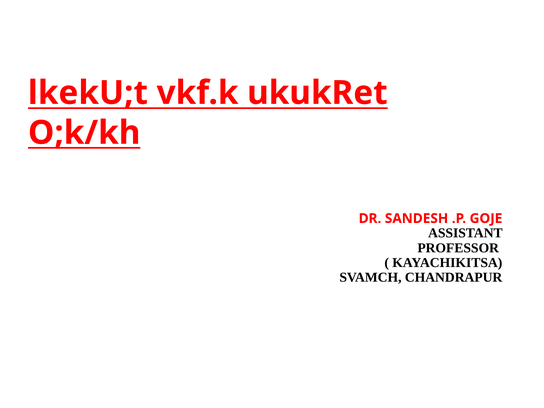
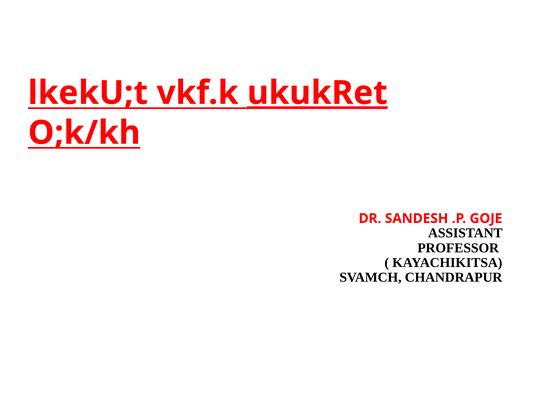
ukukRet underline: none -> present (317, 93)
